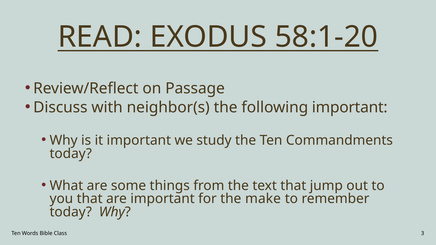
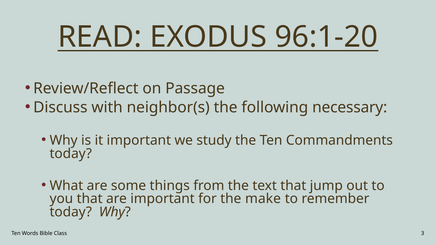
58:1-20: 58:1-20 -> 96:1-20 (326, 37)
following important: important -> necessary (350, 107)
